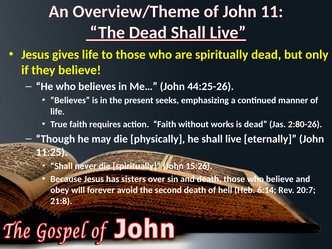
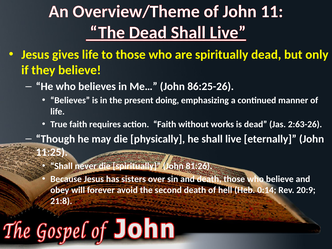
44:25-26: 44:25-26 -> 86:25-26 (211, 87)
seeks: seeks -> doing (167, 100)
2:80-26: 2:80-26 -> 2:63-26 (305, 124)
15:26: 15:26 -> 81:26 (199, 166)
6:14: 6:14 -> 0:14 (267, 190)
20:7: 20:7 -> 20:9 (306, 190)
